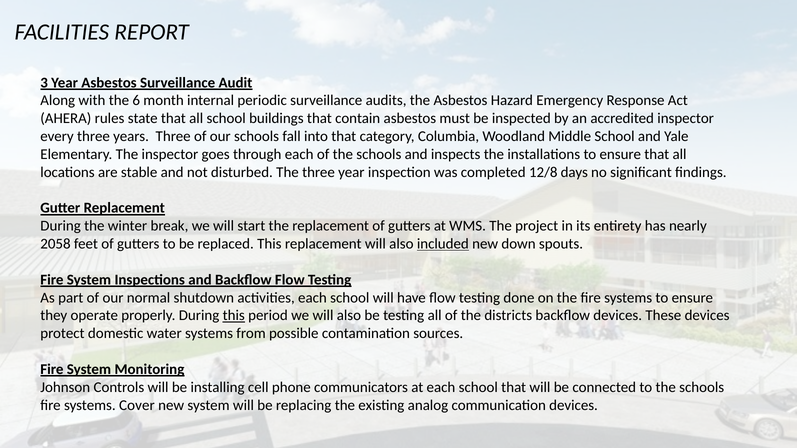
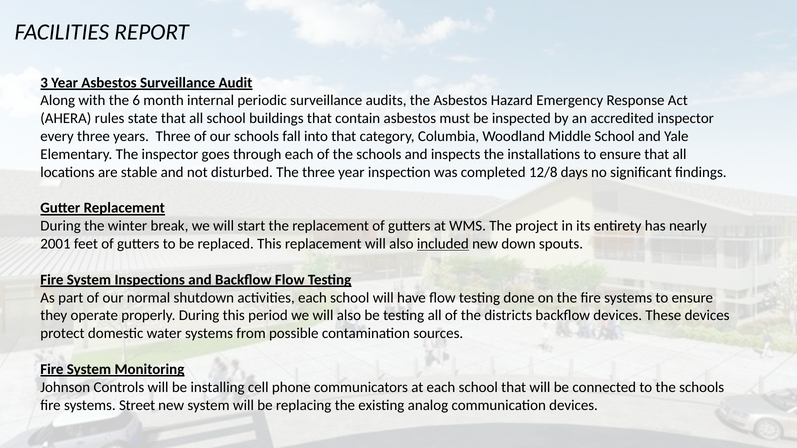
2058: 2058 -> 2001 (55, 244)
this underline: present -> none (234, 316)
Cover: Cover -> Street (137, 405)
